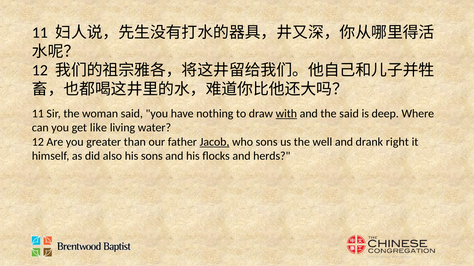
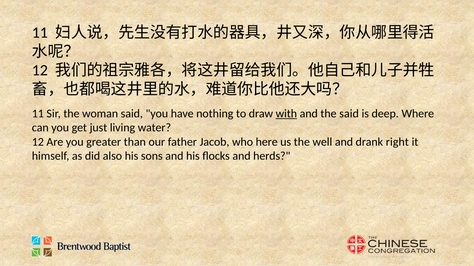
like: like -> just (98, 128)
Jacob underline: present -> none (215, 142)
who sons: sons -> here (267, 142)
